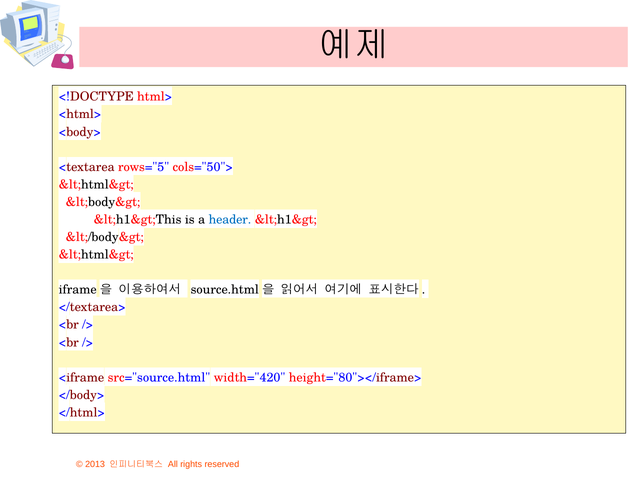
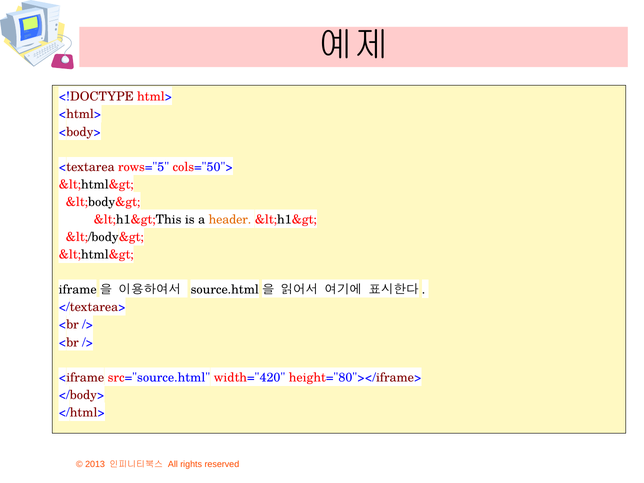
header colour: blue -> orange (230, 220)
